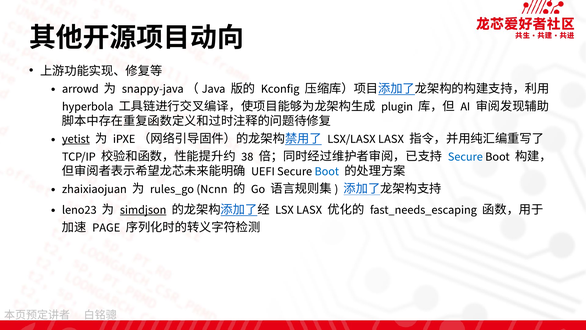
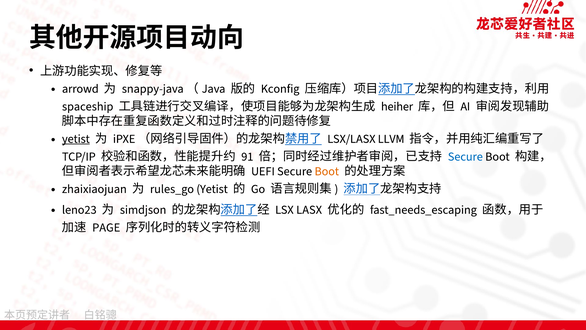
hyperbola: hyperbola -> spaceship (88, 106)
plugin: plugin -> heiher (397, 106)
LSX/LASX LASX: LASX -> LLVM (391, 139)
38: 38 -> 91 (247, 156)
Boot colour: blue -> orange (327, 171)
rules_go Ncnn: Ncnn -> Yetist (212, 189)
simdjson underline: present -> none (143, 210)
